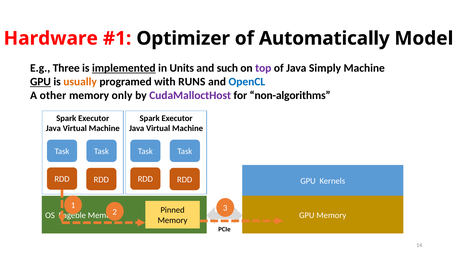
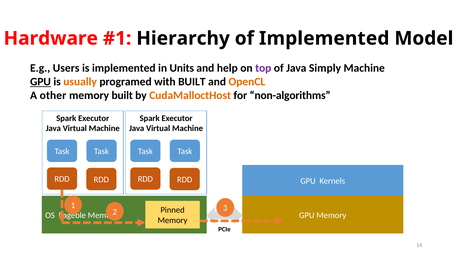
Optimizer: Optimizer -> Hierarchy (183, 38)
of Automatically: Automatically -> Implemented (324, 38)
Three: Three -> Users (66, 68)
implemented underline: present -> none (124, 68)
such: such -> help (227, 68)
with RUNS: RUNS -> BUILT (192, 82)
OpenCL colour: blue -> orange (247, 82)
memory only: only -> built (122, 95)
CudaMalloctHost colour: purple -> orange (190, 95)
